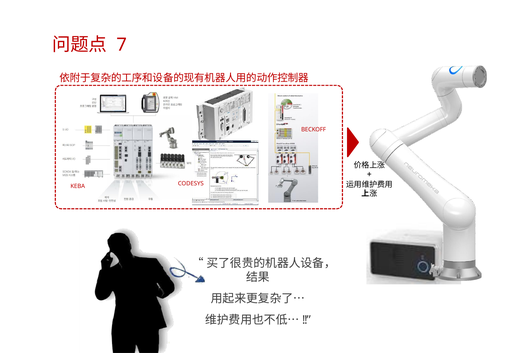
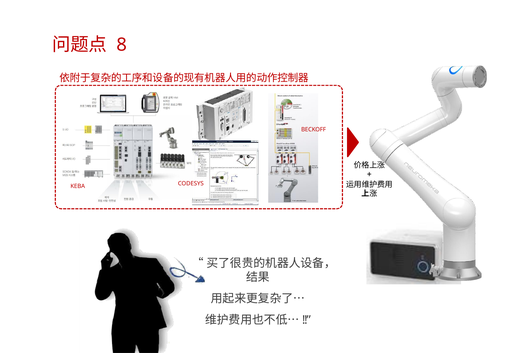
7: 7 -> 8 (122, 45)
